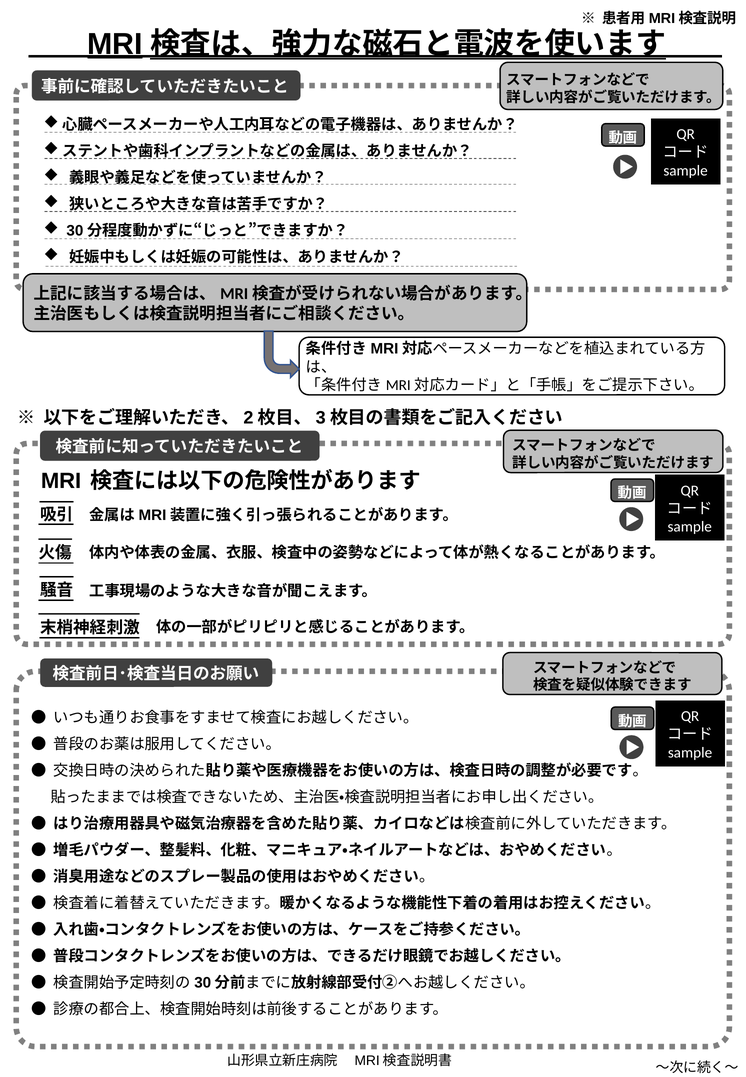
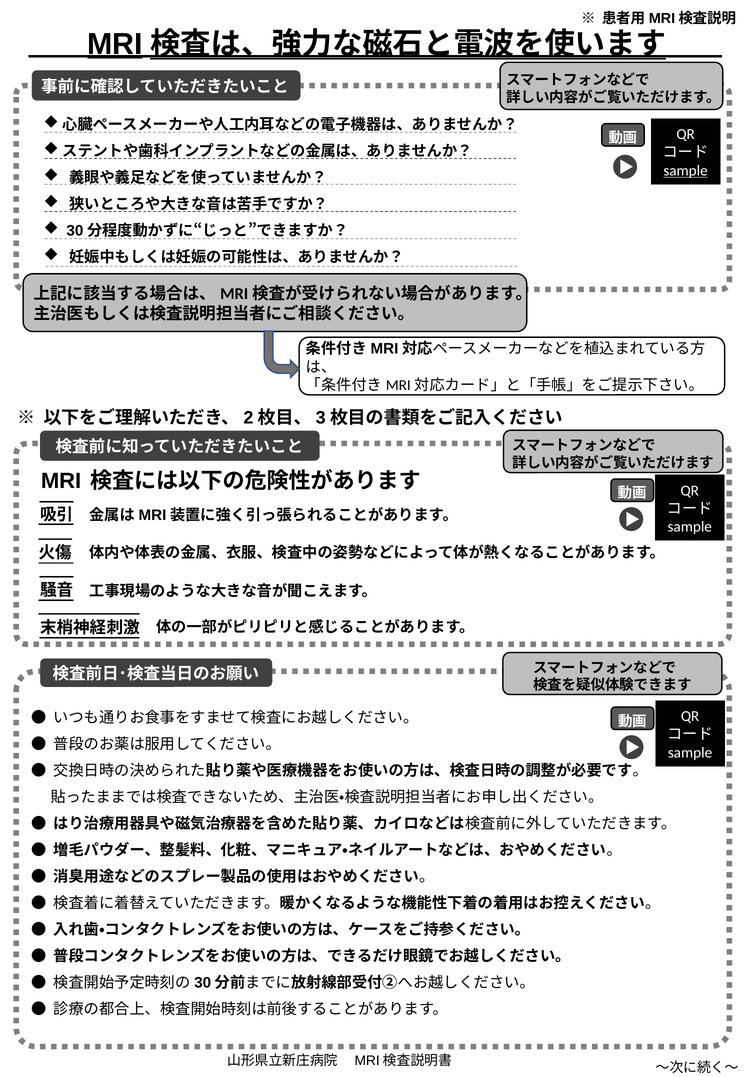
sample underline: none -> present (686, 171)
